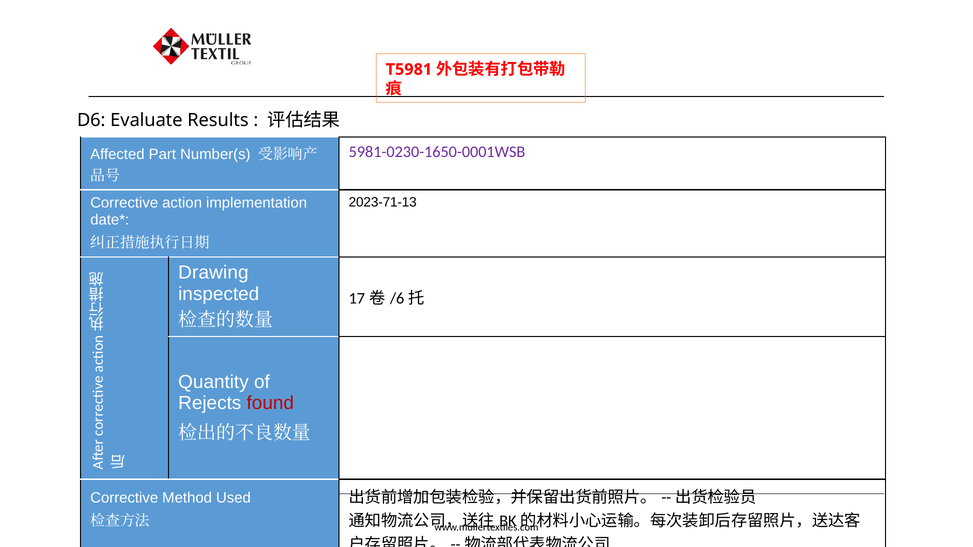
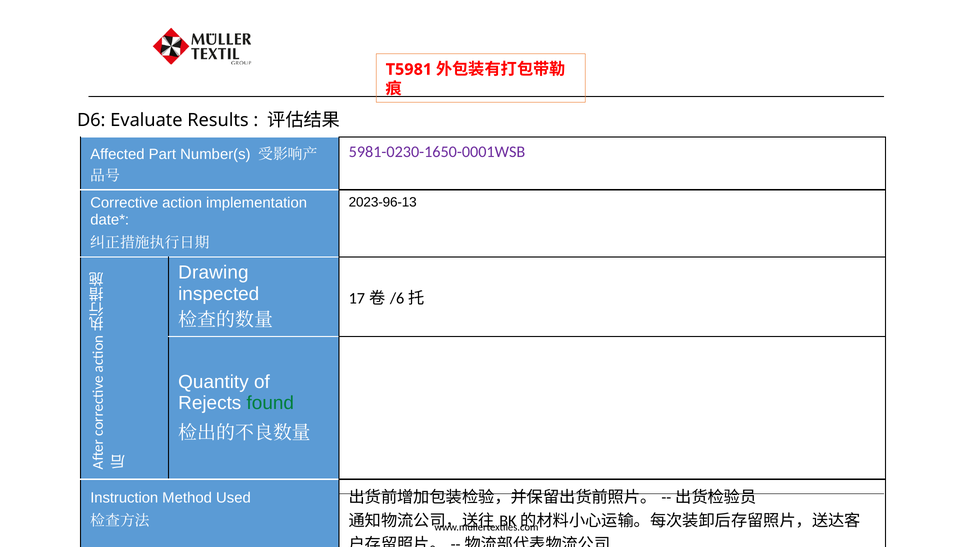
2023-71-13: 2023-71-13 -> 2023-96-13 (383, 202)
found colour: red -> green (270, 403)
Corrective: Corrective -> Instruction (124, 498)
